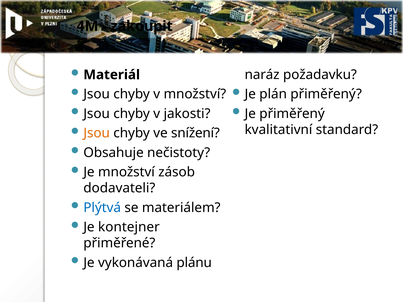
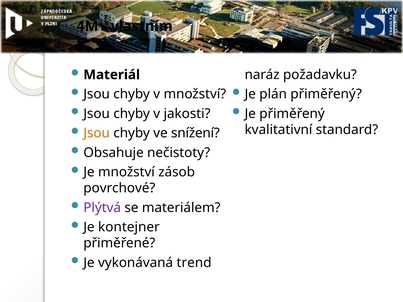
zakoupit: zakoupit -> vlastním (142, 26)
dodavateli: dodavateli -> povrchové (119, 188)
Plýtvá colour: blue -> purple (102, 208)
plánu: plánu -> trend (194, 263)
